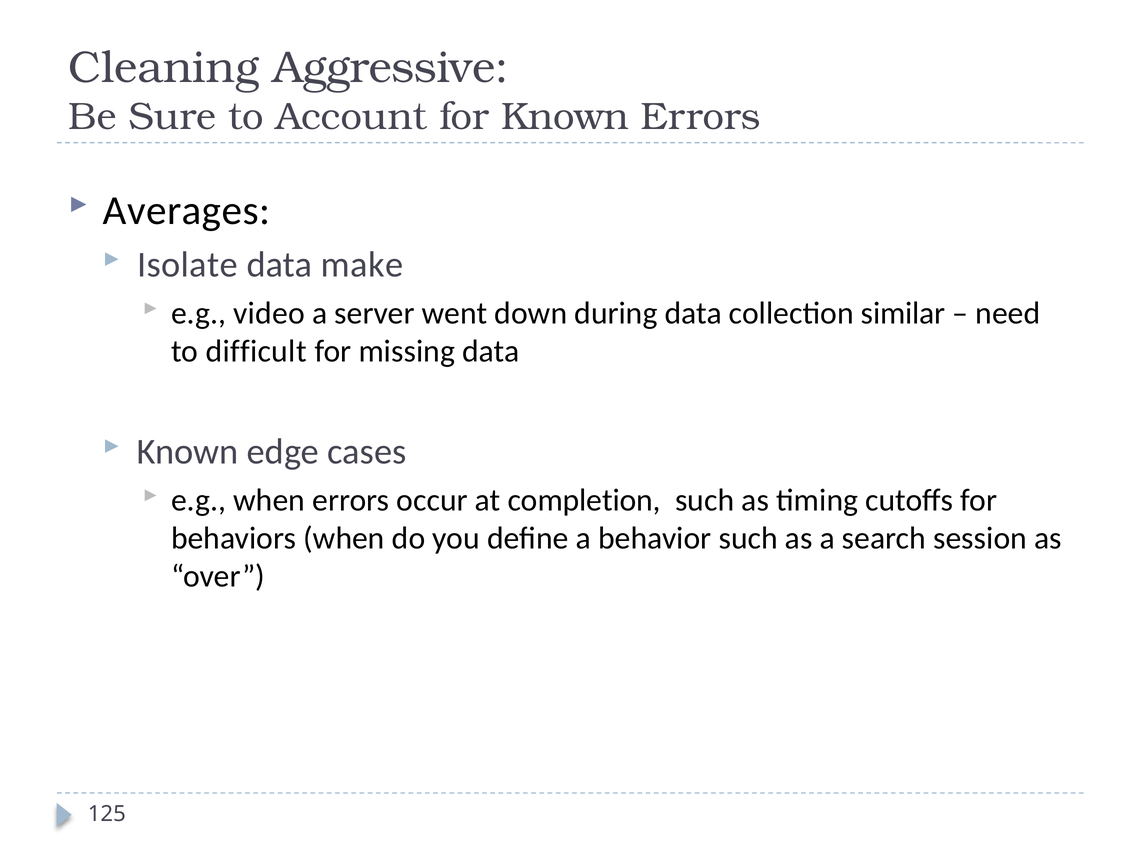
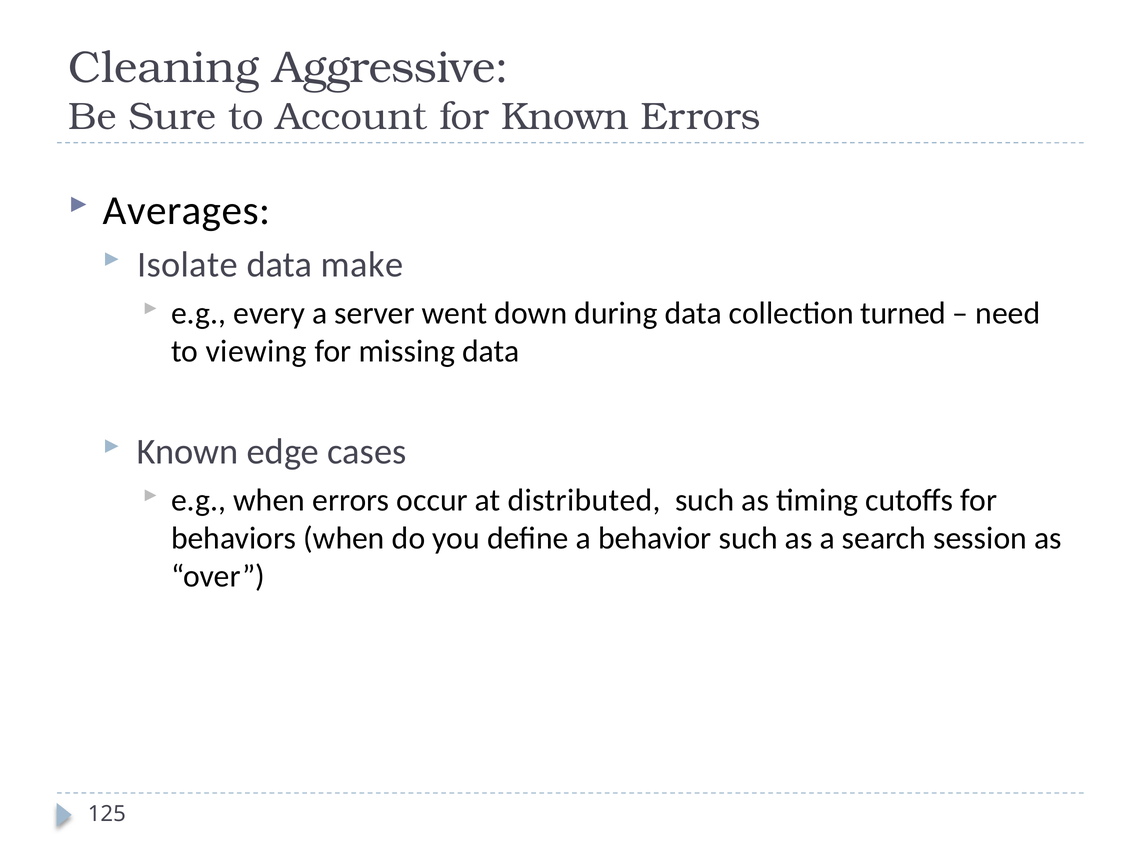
video: video -> every (269, 313)
similar: similar -> turned (903, 313)
difficult: difficult -> viewing (256, 351)
completion: completion -> distributed (584, 500)
